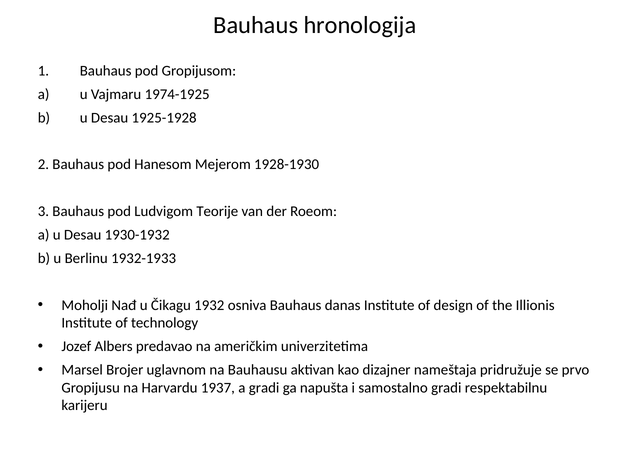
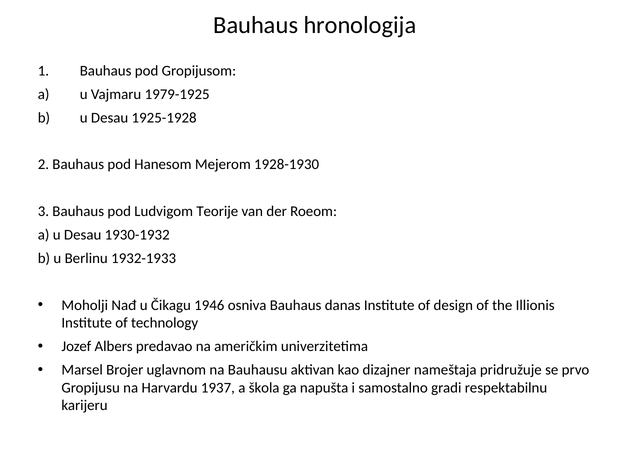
1974-1925: 1974-1925 -> 1979-1925 (177, 94)
1932: 1932 -> 1946 (209, 306)
a gradi: gradi -> škola (264, 388)
